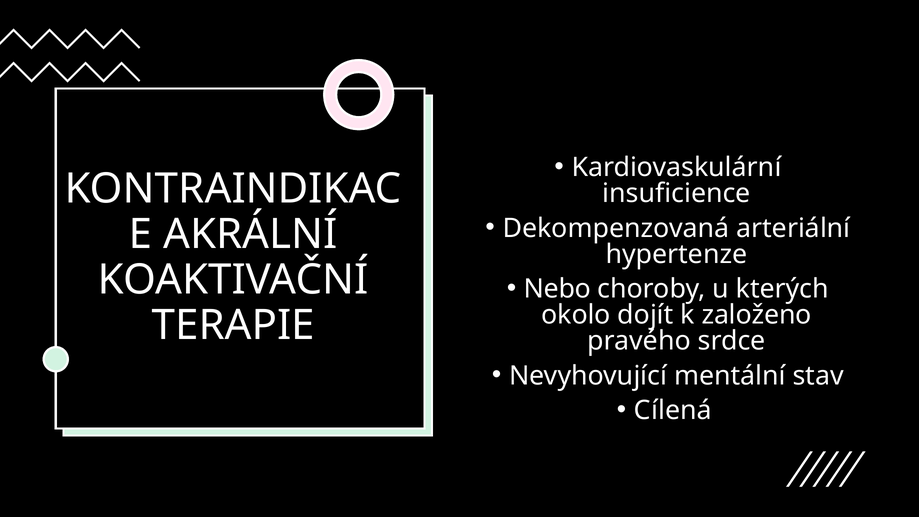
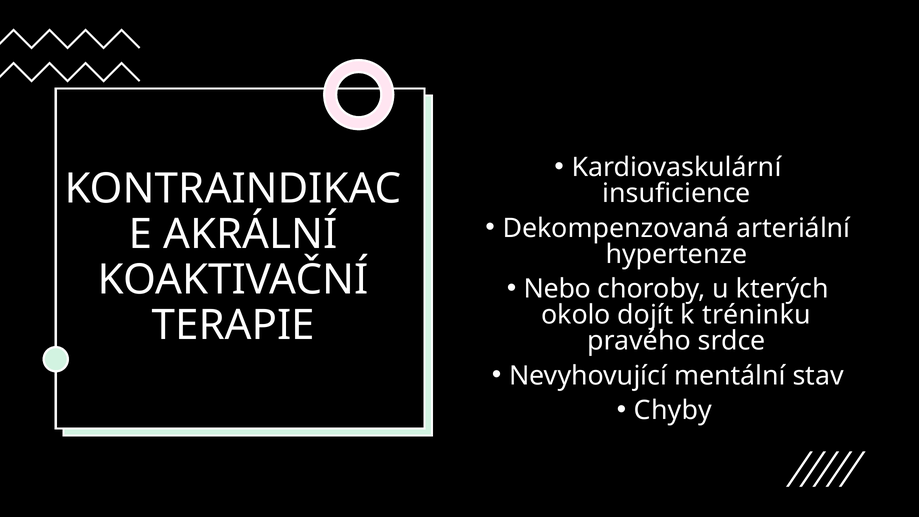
založeno: založeno -> tréninku (756, 315)
Cílená: Cílená -> Chyby (673, 410)
